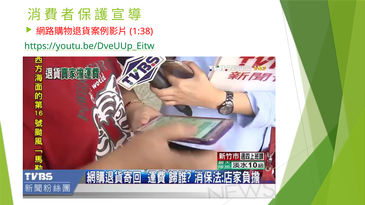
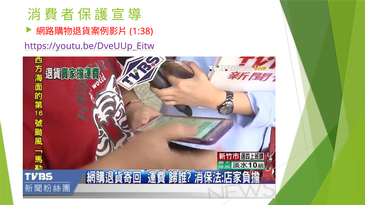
https://youtu.be/DveUUp_Eitw colour: green -> purple (89, 46)
